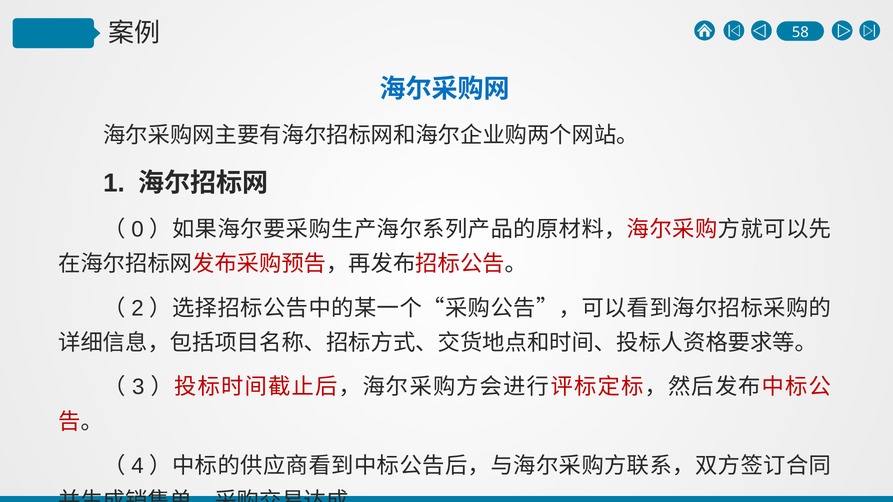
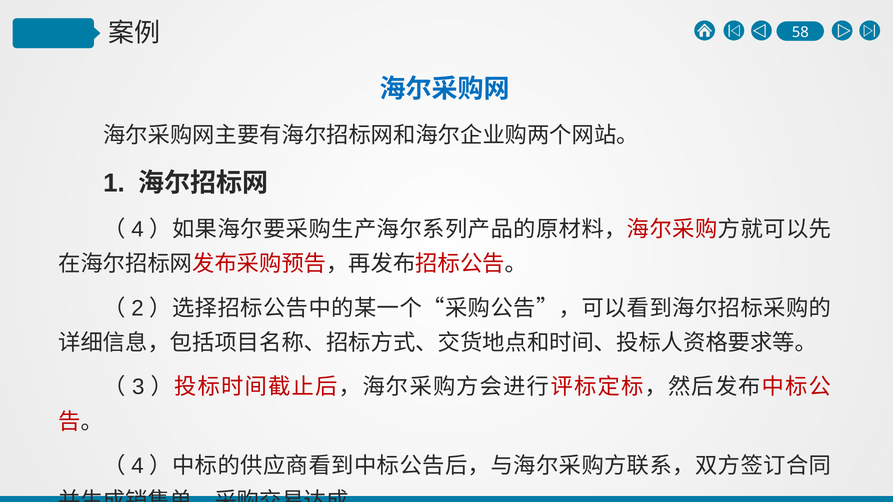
0: 0 -> 4 (137, 229)
